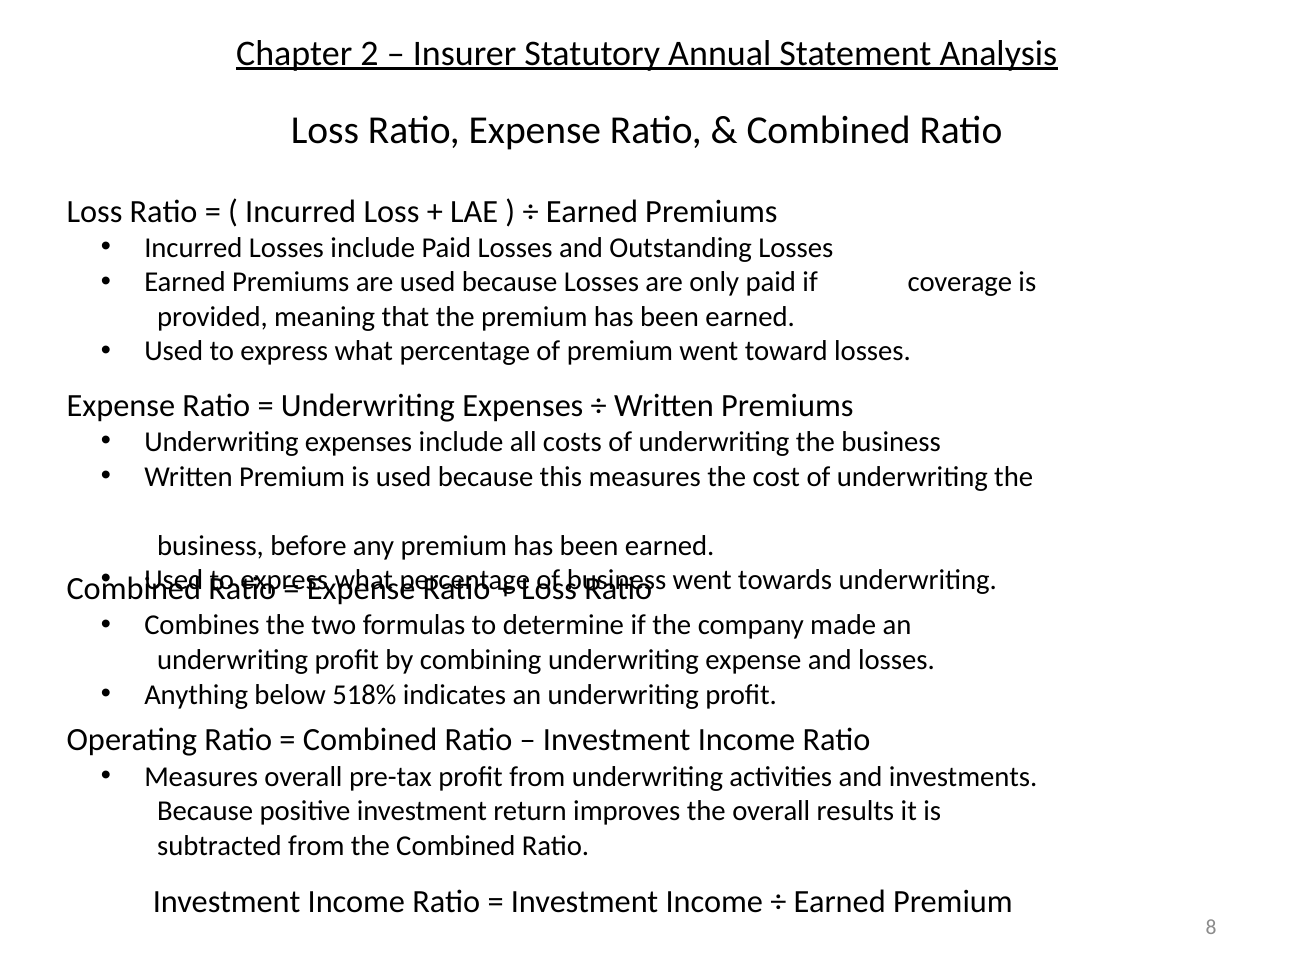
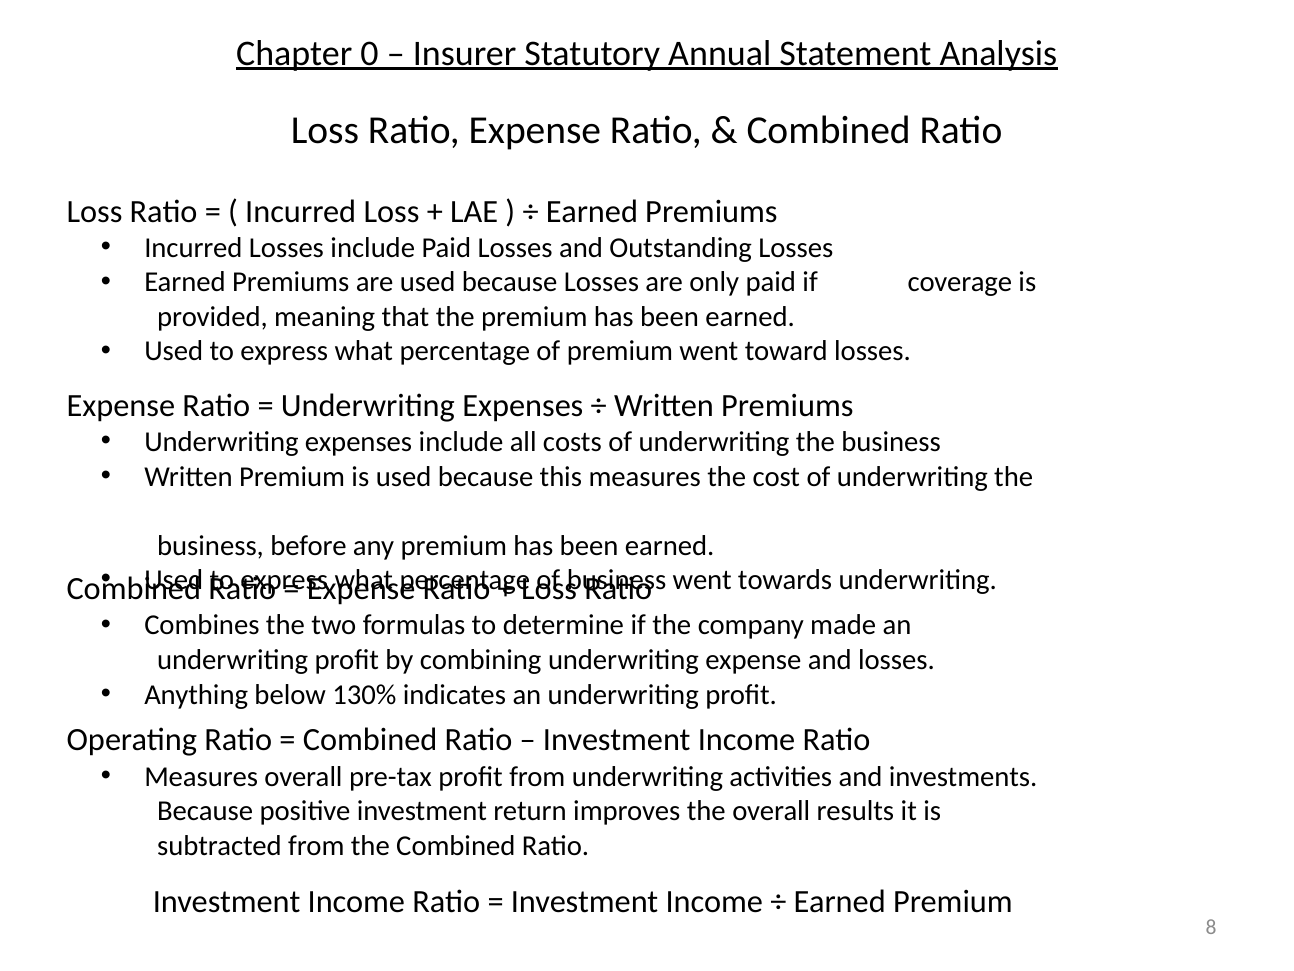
2: 2 -> 0 (369, 53)
518%: 518% -> 130% (364, 694)
